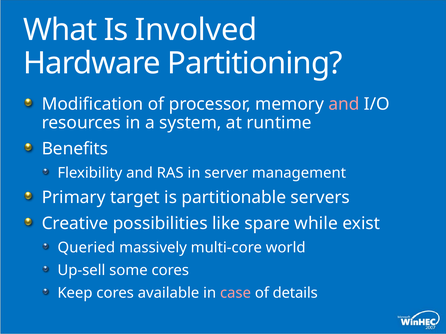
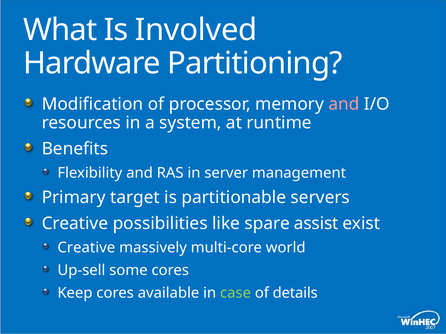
while: while -> assist (316, 224)
Queried: Queried -> Creative (86, 248)
case colour: pink -> light green (235, 293)
